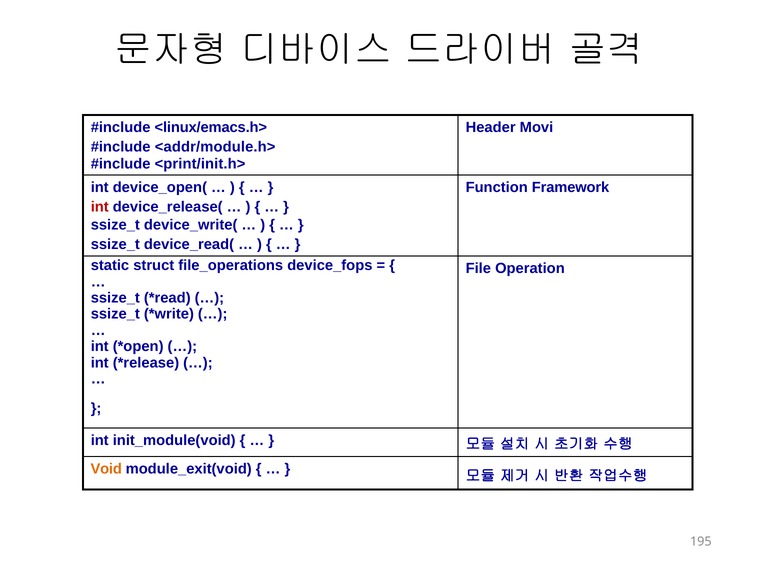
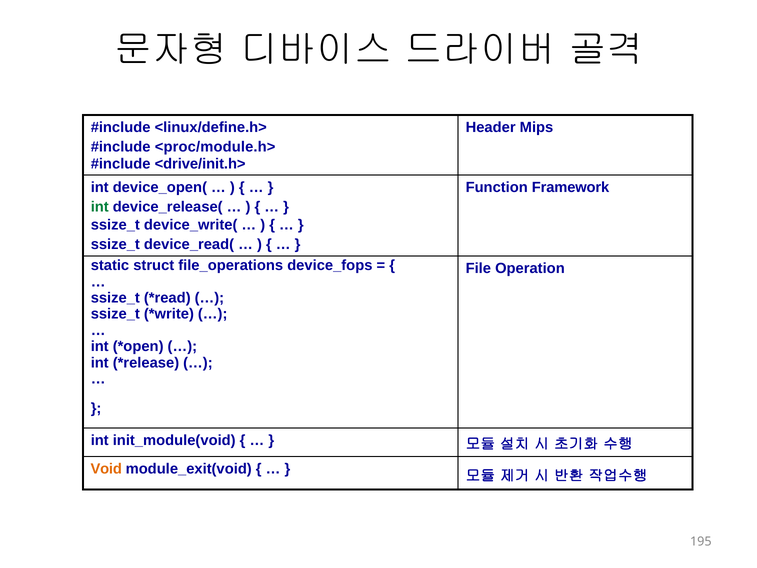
<linux/emacs.h>: <linux/emacs.h> -> <linux/define.h> (211, 127)
Movi: Movi -> Mips (537, 127)
<addr/module.h>: <addr/module.h> -> <proc/module.h> (215, 147)
<print/init.h>: <print/init.h> -> <drive/init.h> (200, 164)
int colour: red -> green (100, 207)
